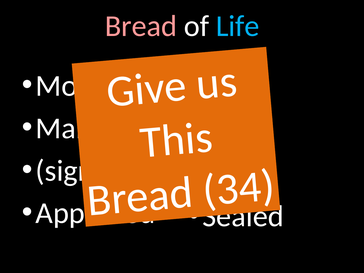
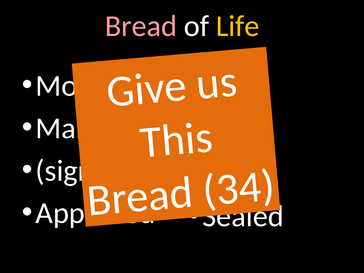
Life colour: light blue -> yellow (238, 26)
